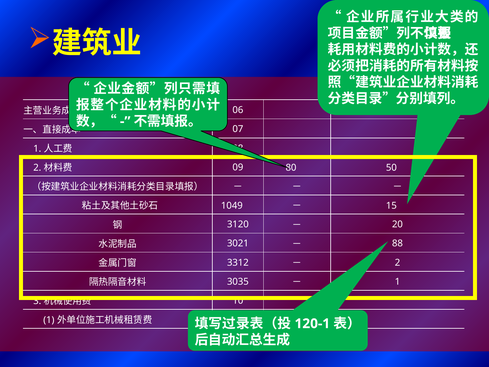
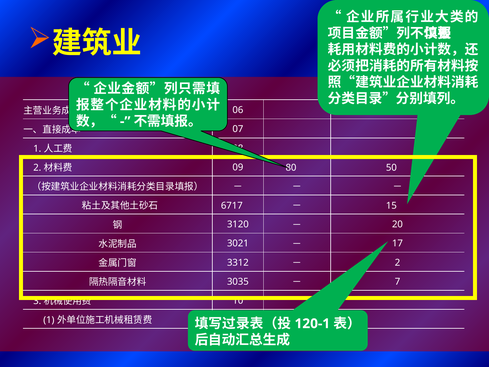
1049: 1049 -> 6717 (232, 206)
88: 88 -> 17 (397, 243)
1: 1 -> 7 (397, 281)
